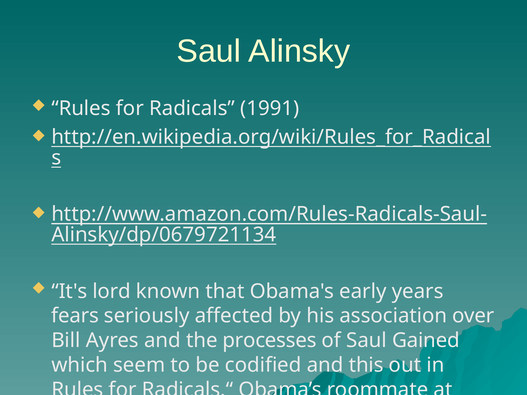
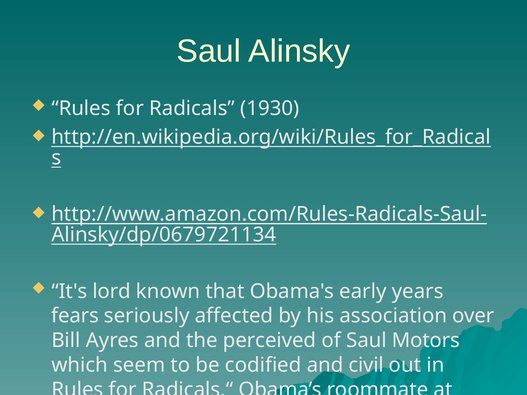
1991: 1991 -> 1930 (270, 109)
processes: processes -> perceived (270, 341)
Gained: Gained -> Motors (426, 341)
this: this -> civil (366, 365)
